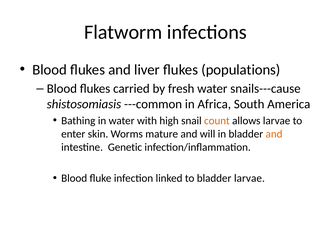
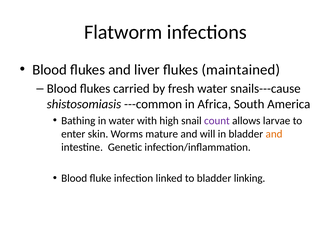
populations: populations -> maintained (241, 69)
count colour: orange -> purple (217, 120)
bladder larvae: larvae -> linking (250, 178)
